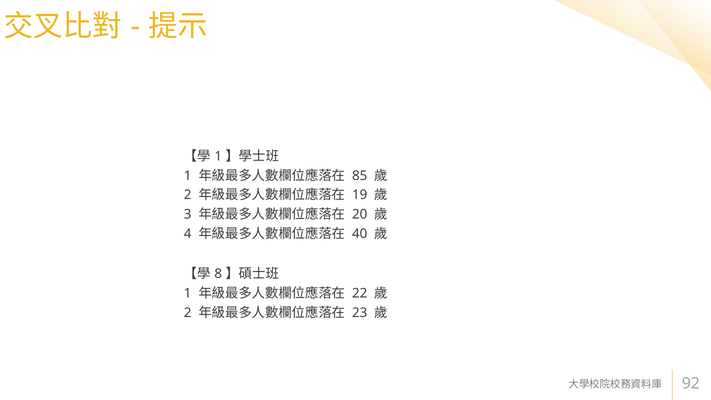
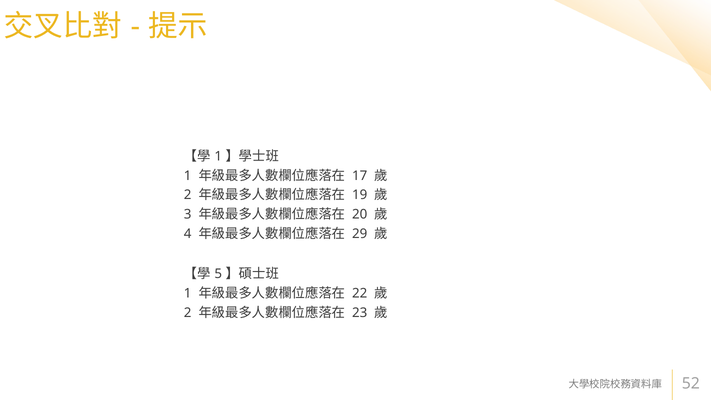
85: 85 -> 17 (360, 176)
40: 40 -> 29 (360, 234)
8: 8 -> 5 (218, 274)
92: 92 -> 52 (691, 383)
